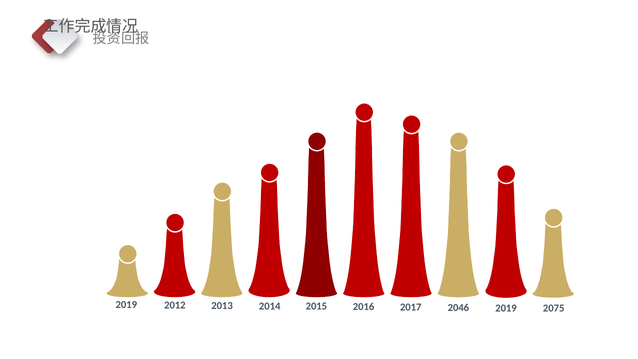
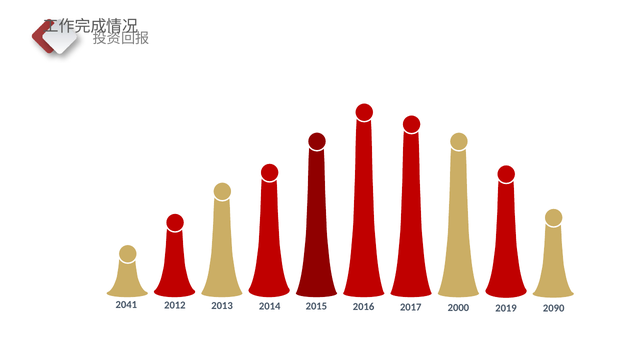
2019: 2019 -> 2041 (126, 305)
2046: 2046 -> 2000 (458, 307)
2075: 2075 -> 2090 (554, 308)
